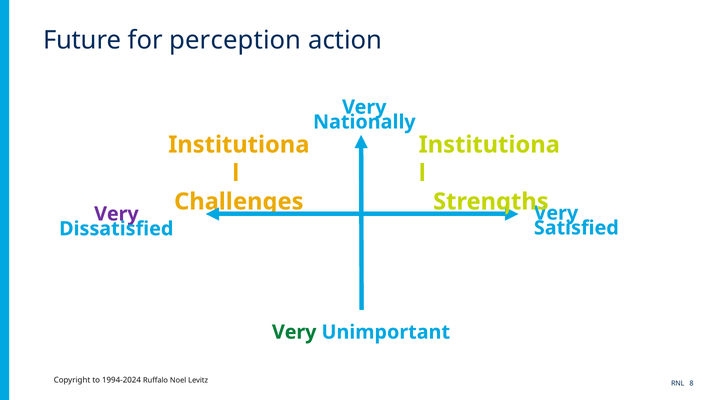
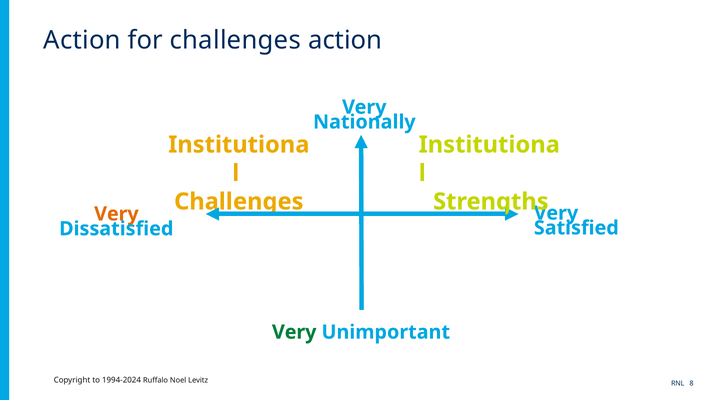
Future: Future -> Action (82, 40)
for perception: perception -> challenges (235, 40)
Very colour: purple -> orange (116, 214)
